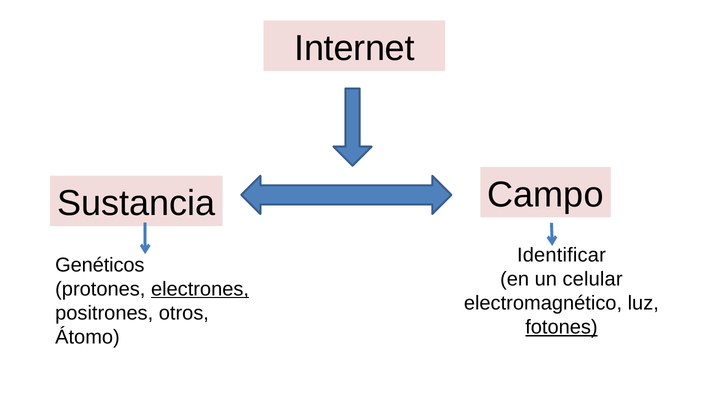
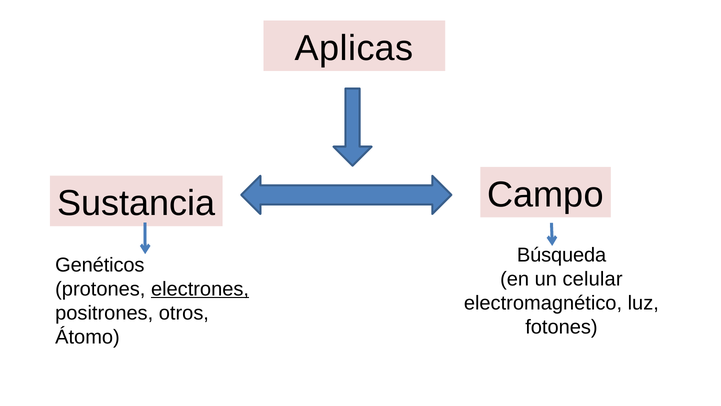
Internet: Internet -> Aplicas (354, 48)
Identificar: Identificar -> Búsqueda (562, 255)
fotones underline: present -> none (561, 327)
